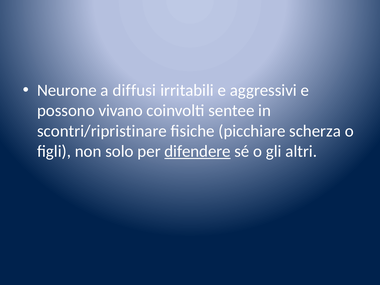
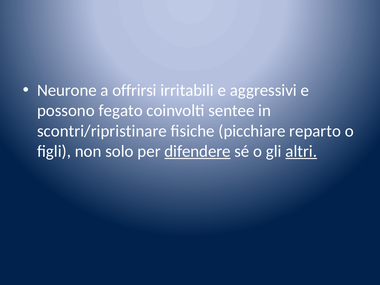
diffusi: diffusi -> offrirsi (134, 90)
vivano: vivano -> fegato (121, 111)
scherza: scherza -> reparto (315, 131)
altri underline: none -> present (301, 151)
